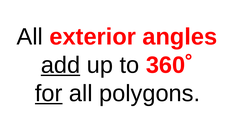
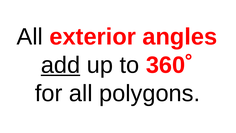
for underline: present -> none (49, 93)
